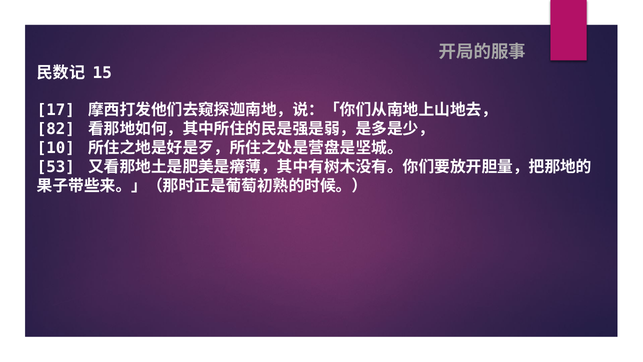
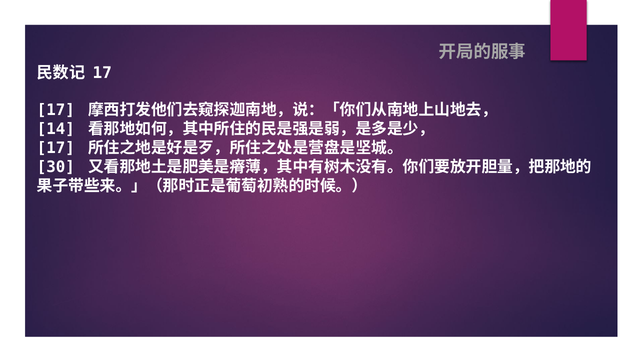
15: 15 -> 17 (102, 73)
82: 82 -> 14 (56, 129)
10: 10 -> 17 (56, 148)
53: 53 -> 30 (56, 167)
